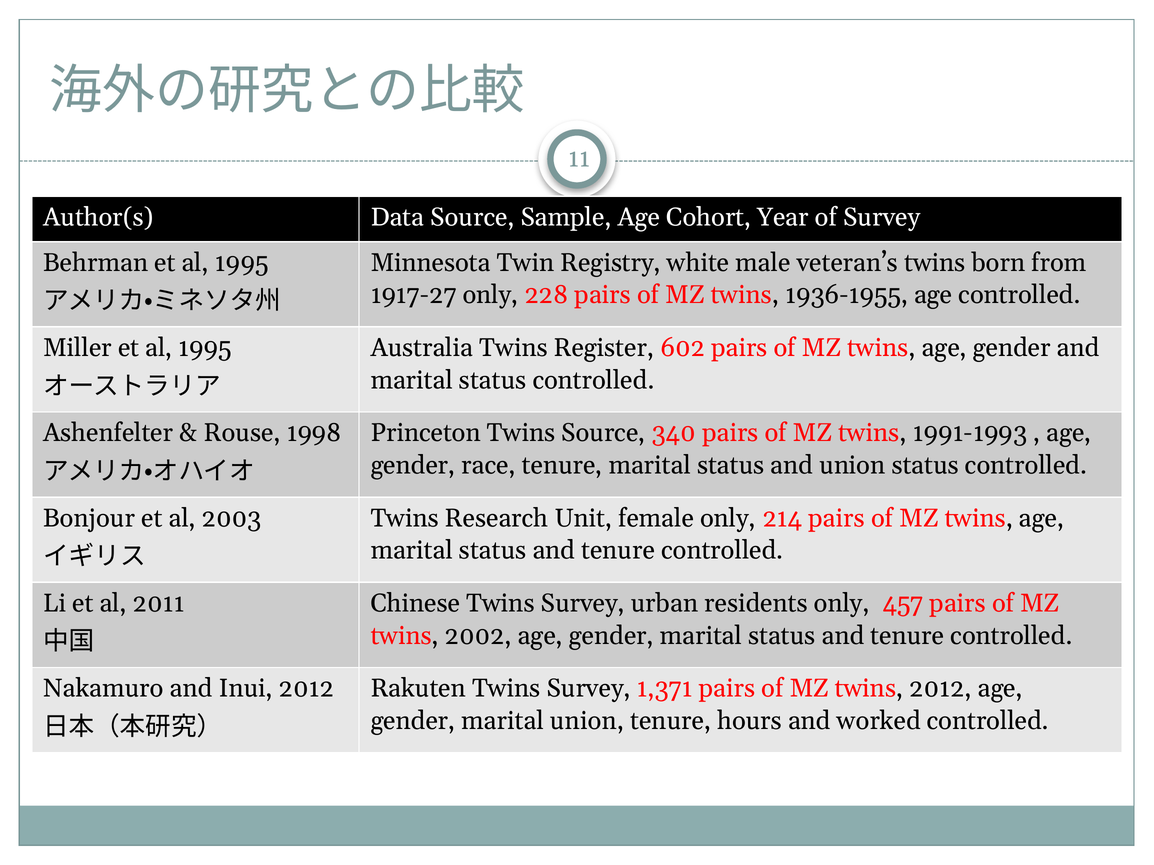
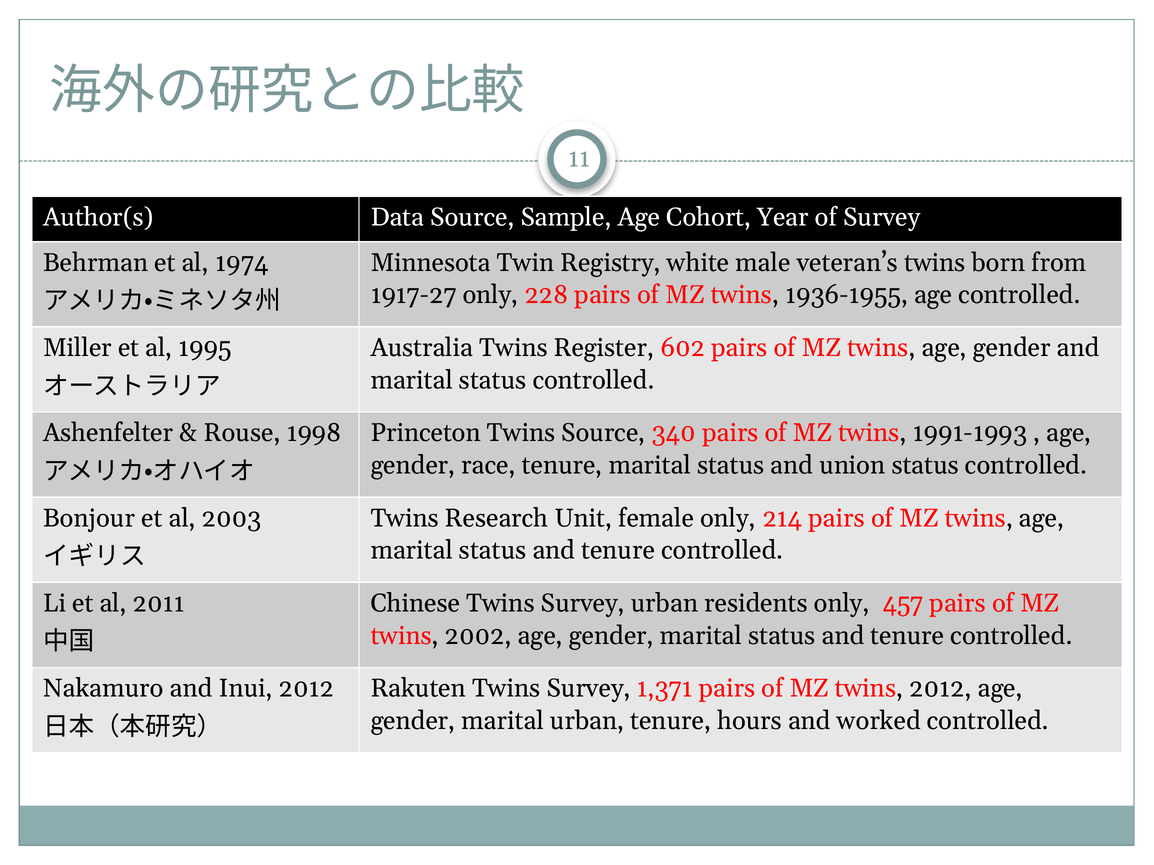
Behrman et al 1995: 1995 -> 1974 (242, 263)
marital union: union -> urban (587, 721)
